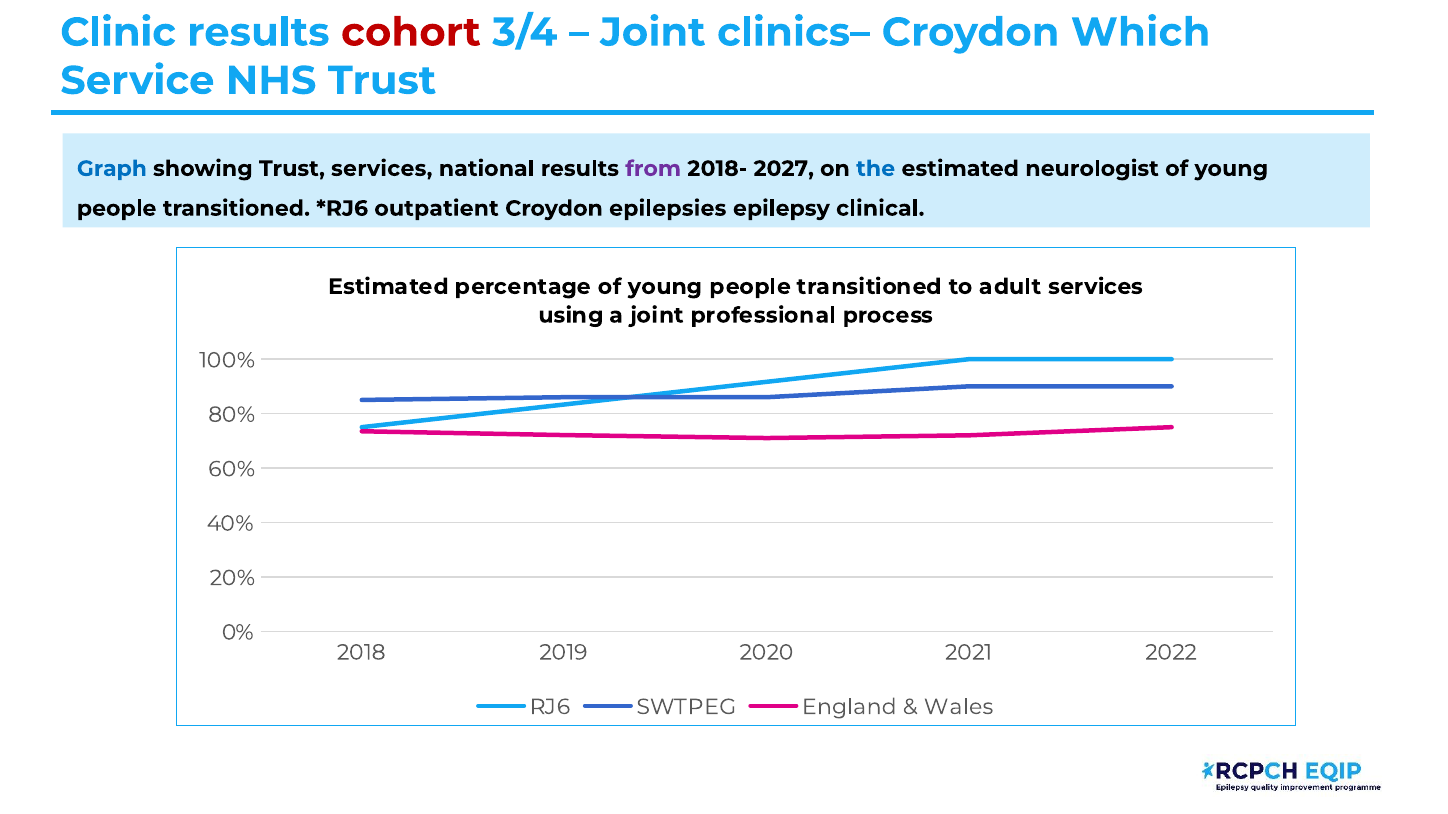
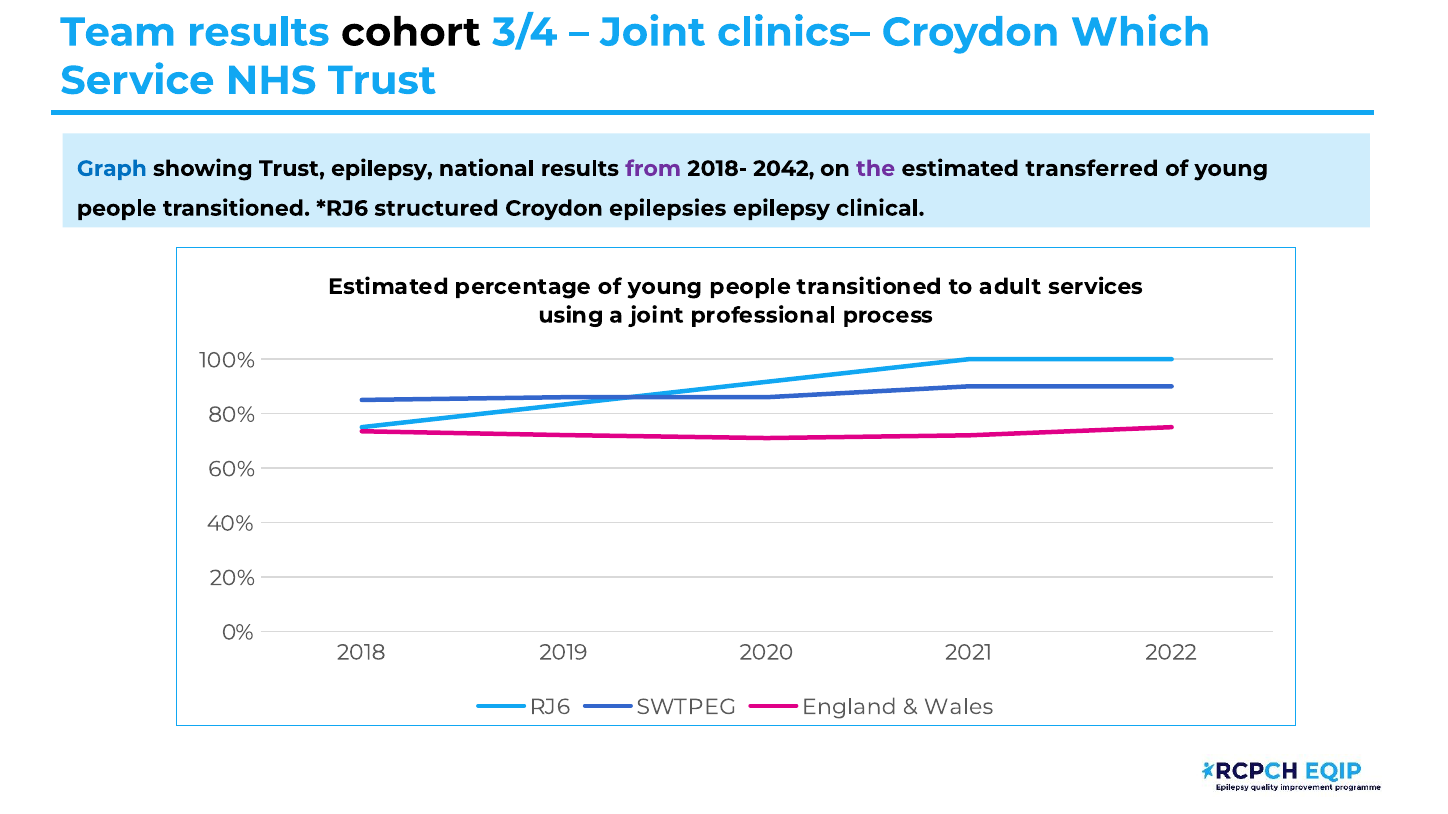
Clinic: Clinic -> Team (118, 32)
cohort colour: red -> black (411, 32)
Trust services: services -> epilepsy (382, 169)
2027: 2027 -> 2042 (784, 169)
the colour: blue -> purple (876, 169)
neurologist: neurologist -> transferred (1092, 169)
outpatient: outpatient -> structured (436, 209)
